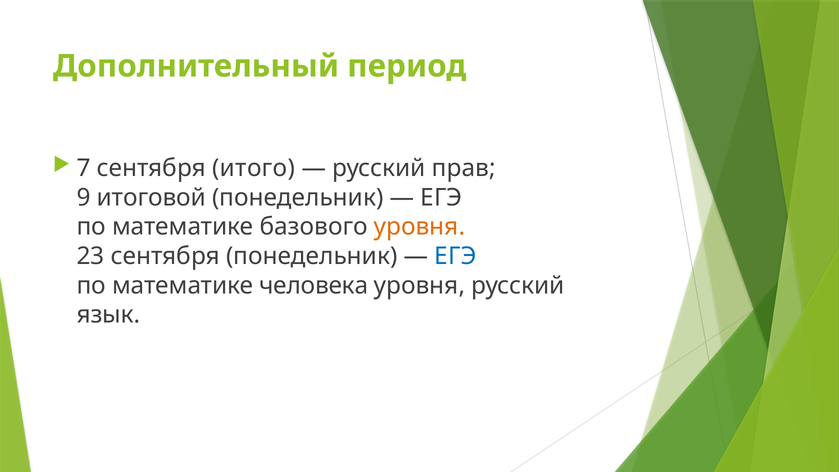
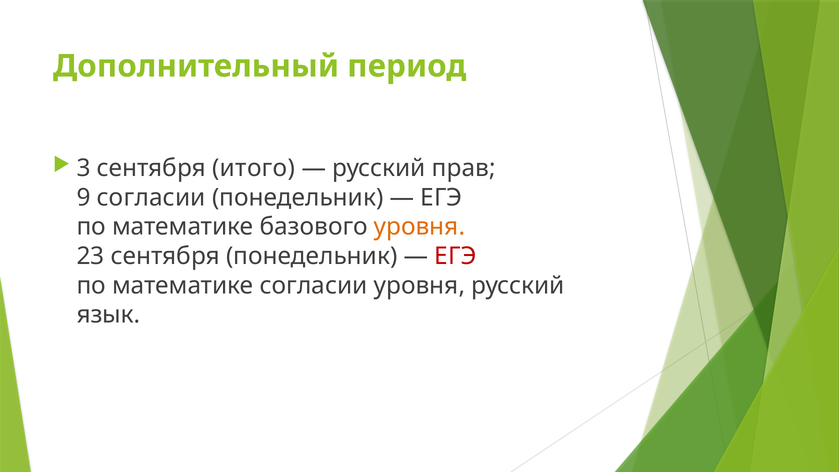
7: 7 -> 3 (84, 168)
9 итоговой: итоговой -> согласии (151, 197)
ЕГЭ colour: blue -> red (455, 256)
математике человека: человека -> согласии (314, 285)
